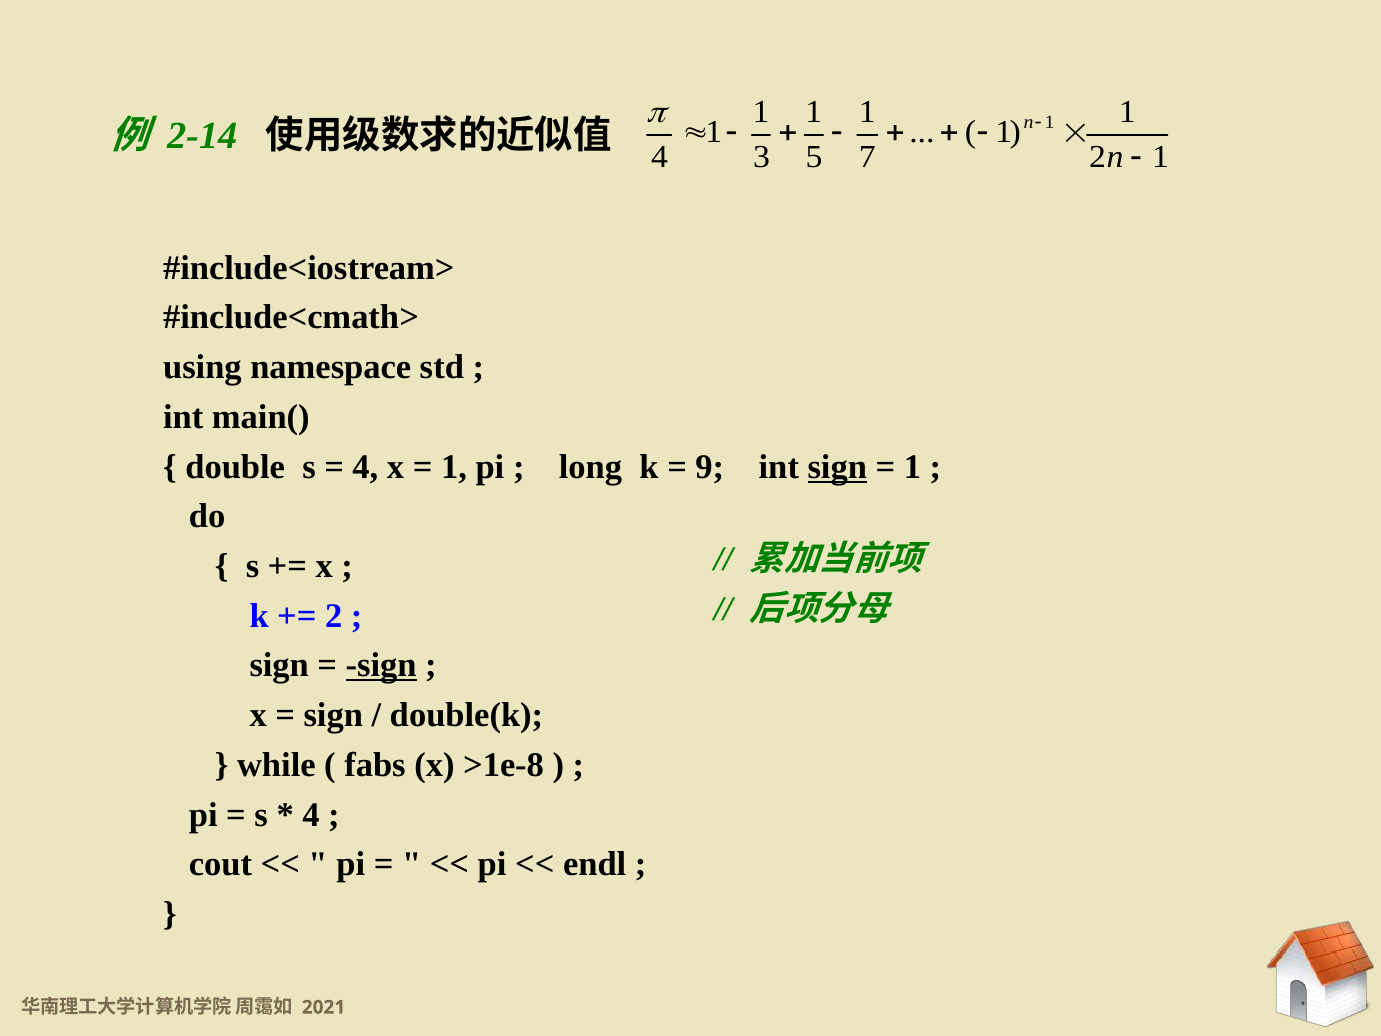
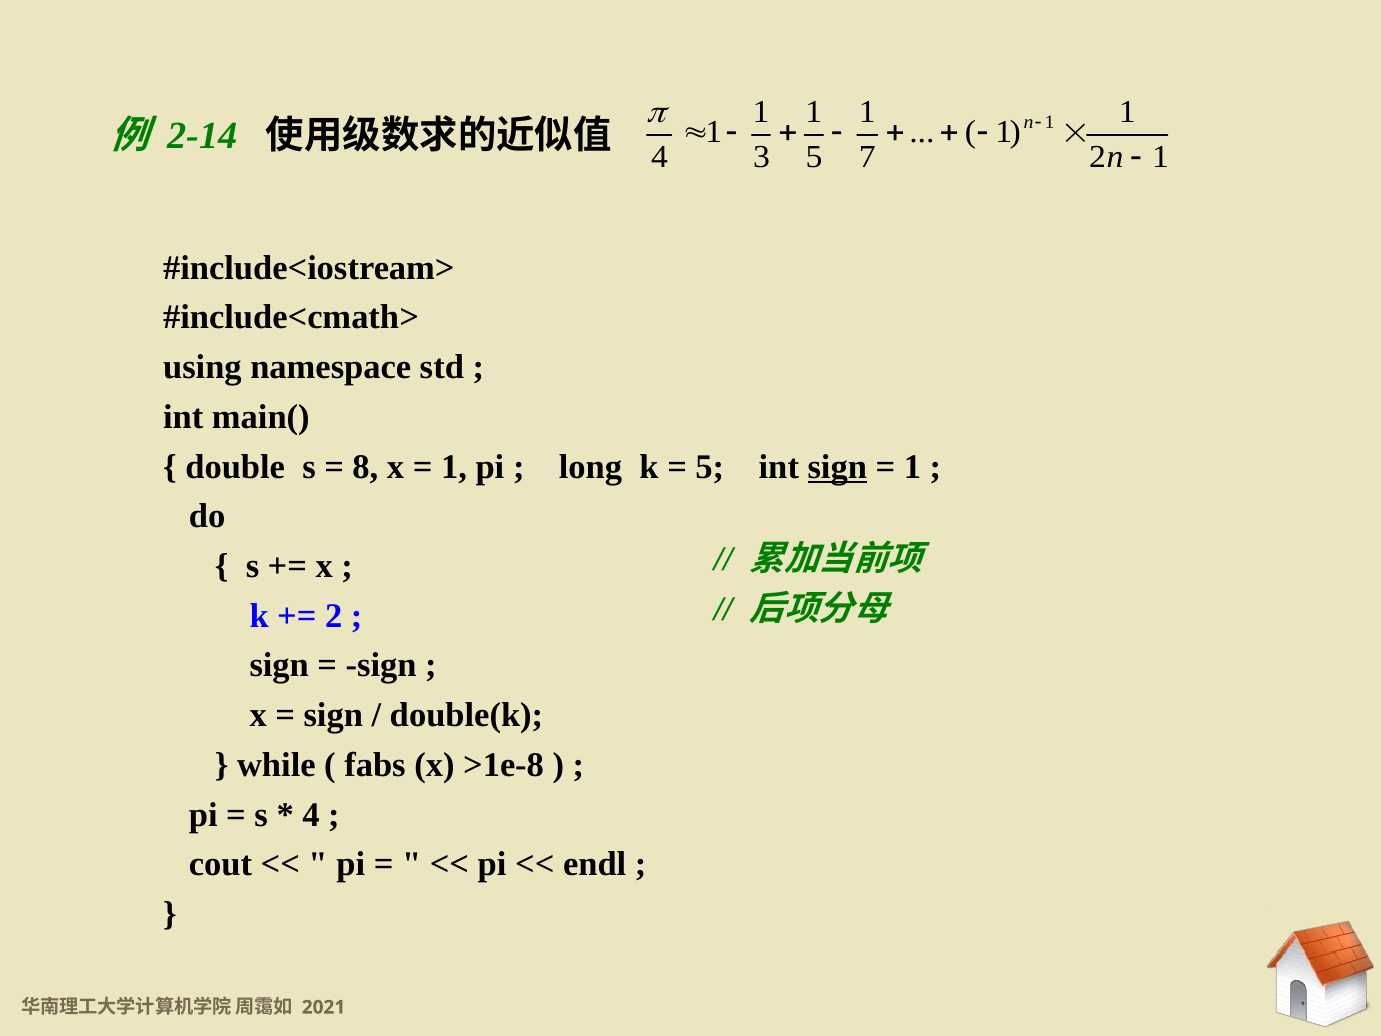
4: 4 -> 8 (365, 467)
9: 9 -> 5 (710, 467)
sign underline: present -> none (381, 665)
